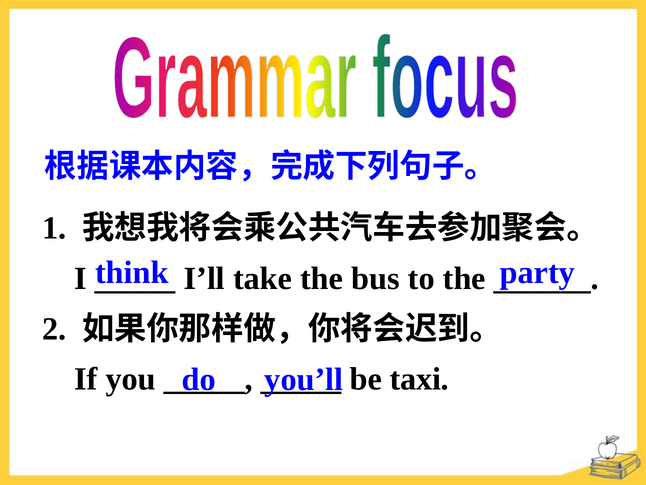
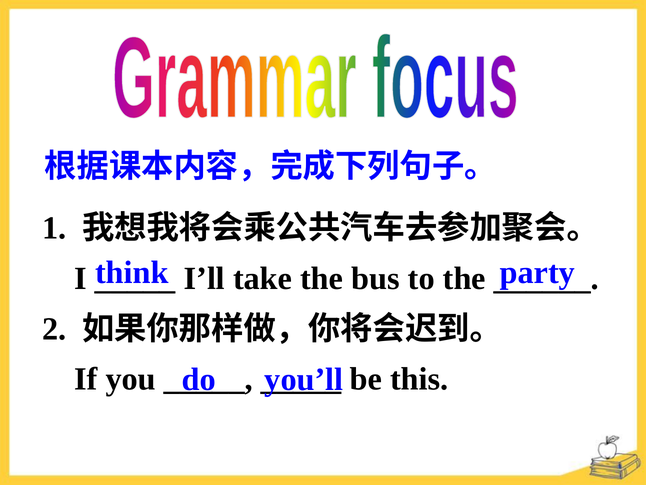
taxi: taxi -> this (419, 379)
